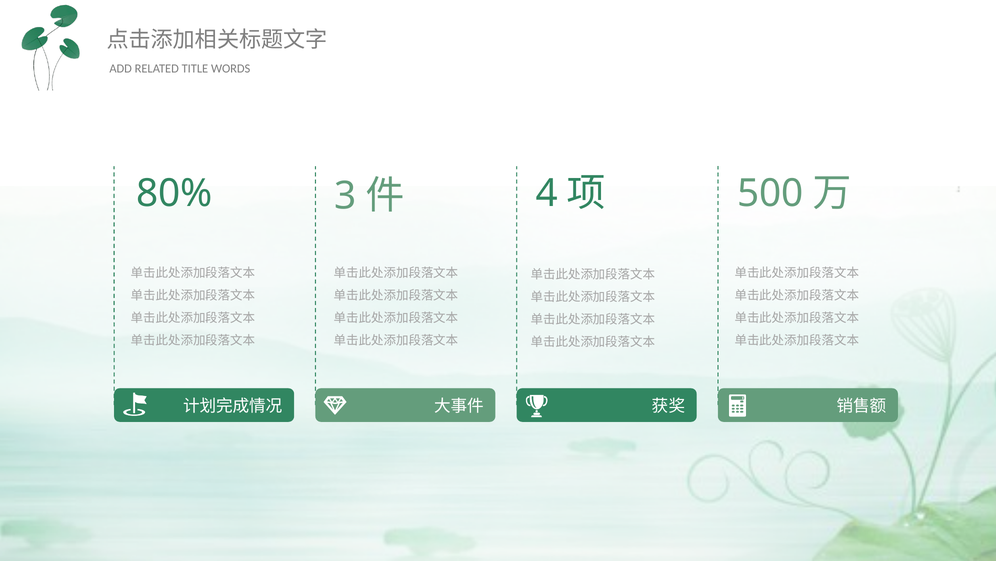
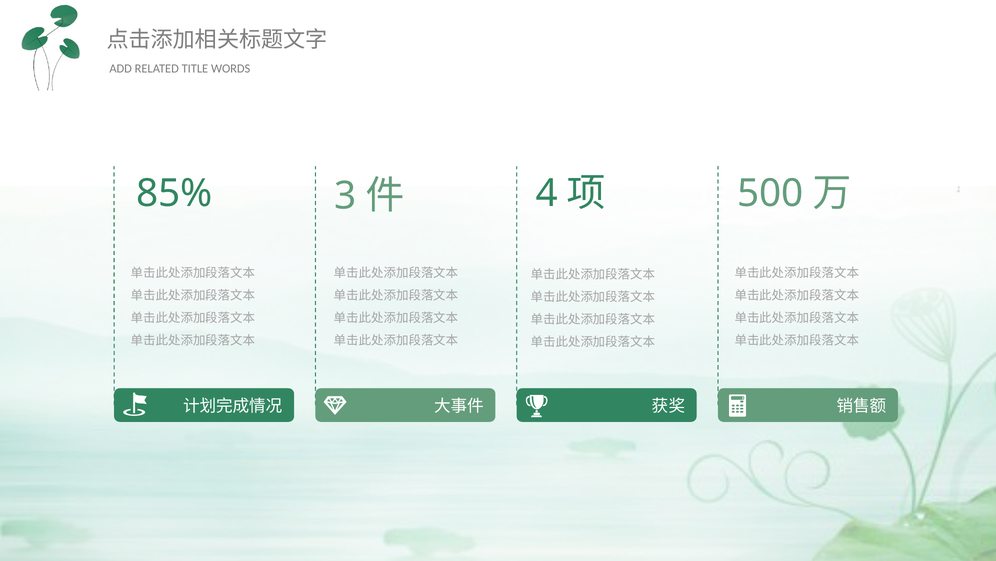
80%: 80% -> 85% (174, 193)
